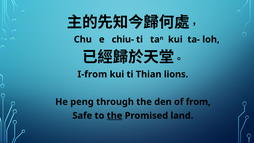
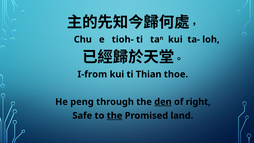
chiu-: chiu- -> tioh- (123, 39)
lions: lions -> thoe (176, 74)
den underline: none -> present (163, 102)
from: from -> right (198, 102)
